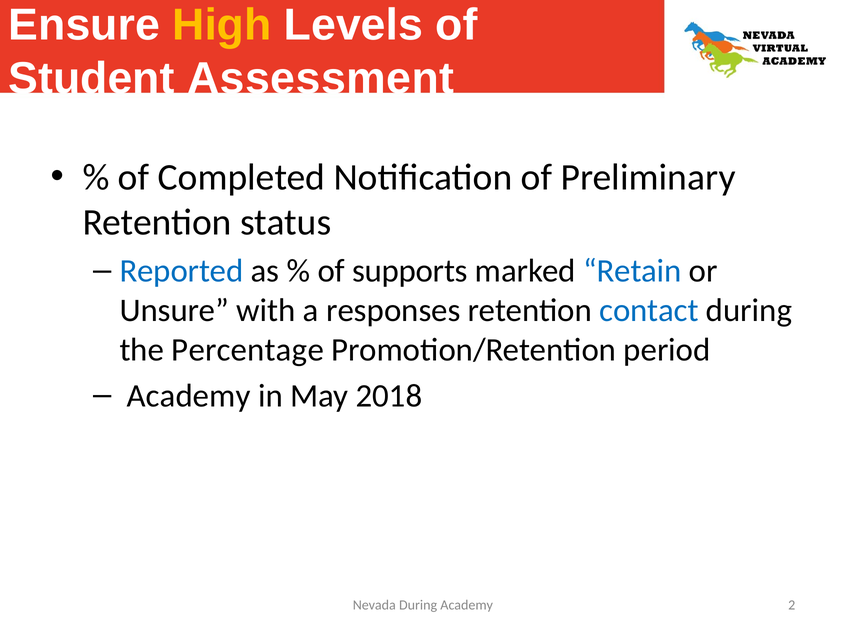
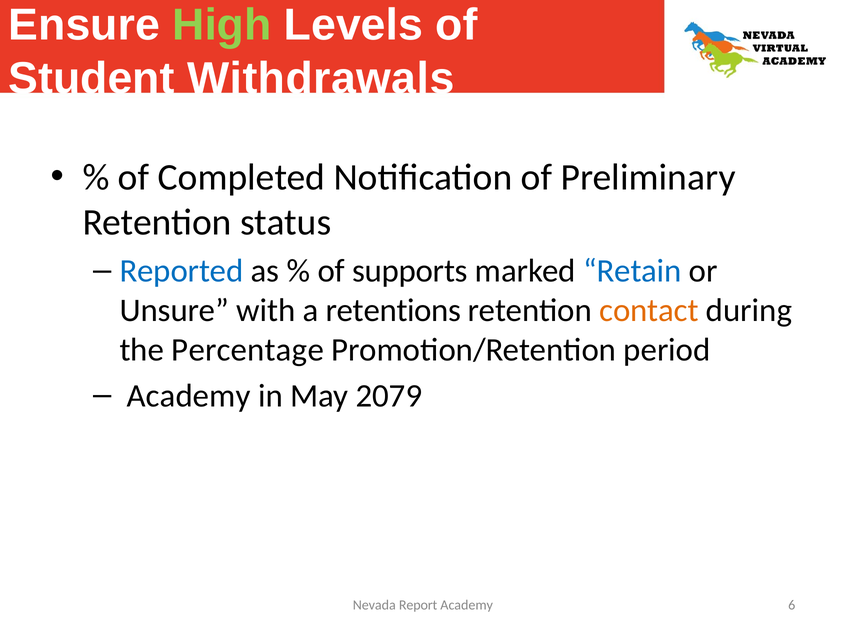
High colour: yellow -> light green (222, 25)
Assessment: Assessment -> Withdrawals (321, 79)
responses: responses -> retentions (394, 311)
contact colour: blue -> orange (649, 311)
2018: 2018 -> 2079 (389, 396)
Nevada During: During -> Report (418, 606)
2: 2 -> 6 (792, 606)
